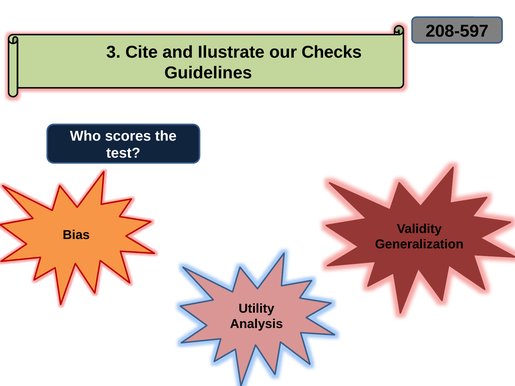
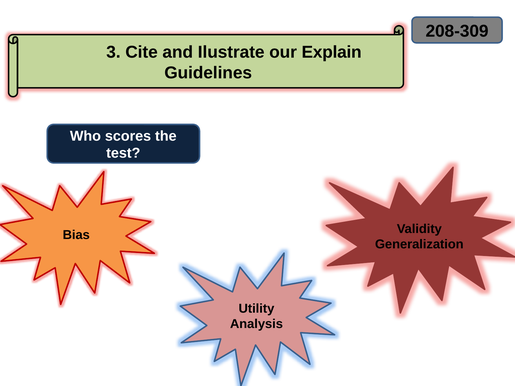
208-597: 208-597 -> 208-309 (457, 31)
Checks: Checks -> Explain (332, 52)
